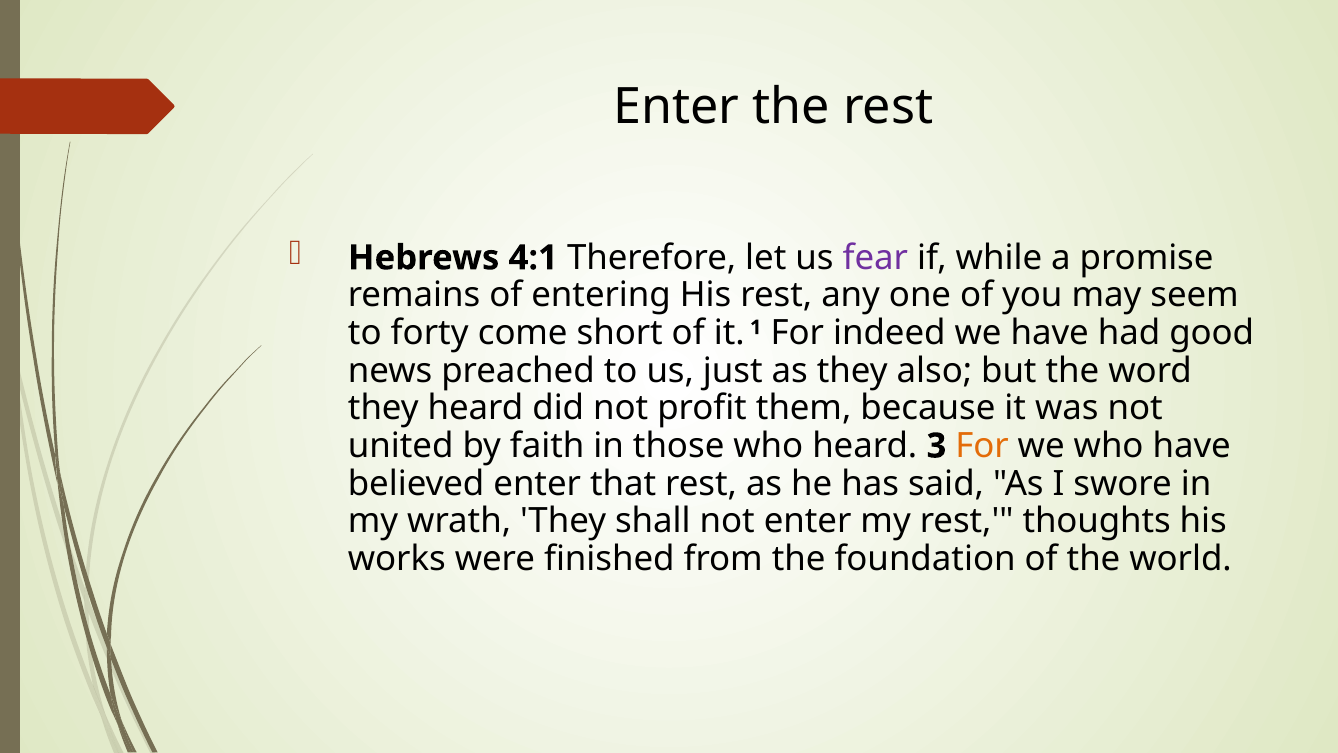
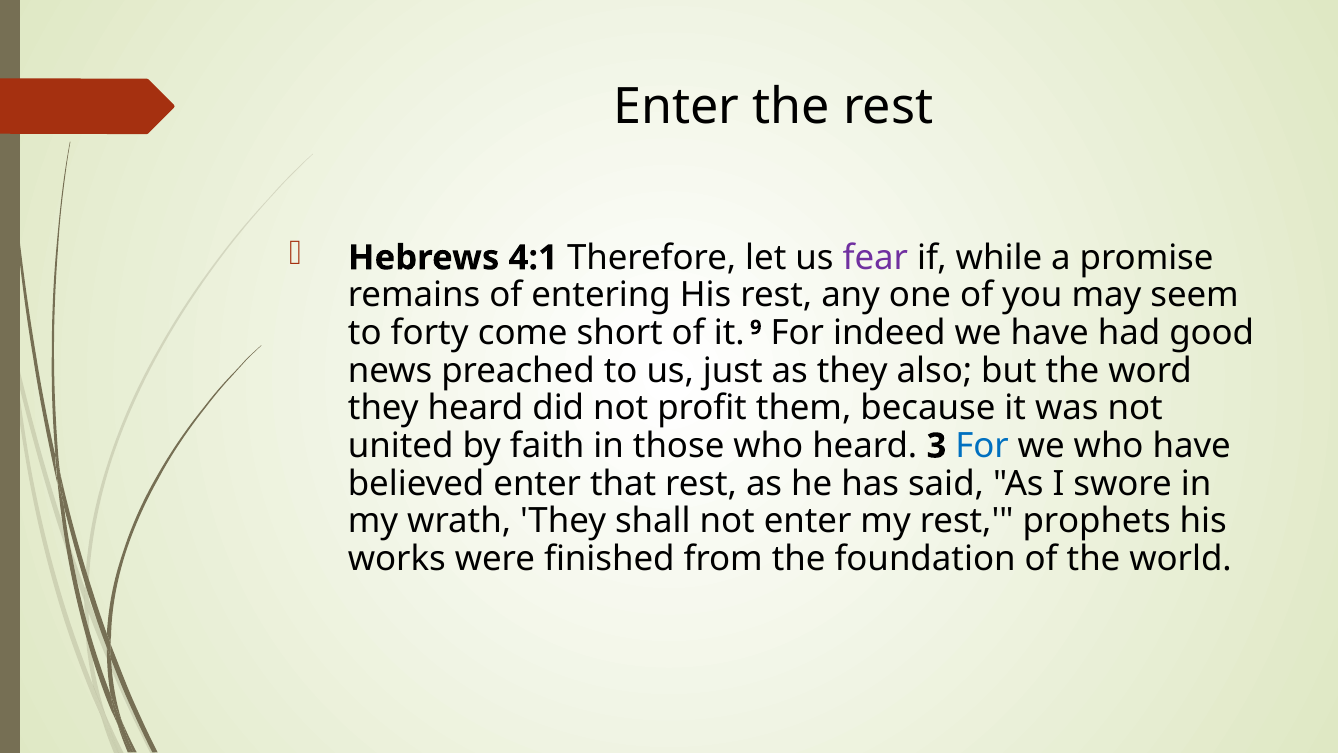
1: 1 -> 9 (756, 327)
For colour: orange -> blue (982, 446)
thoughts: thoughts -> prophets (1097, 521)
